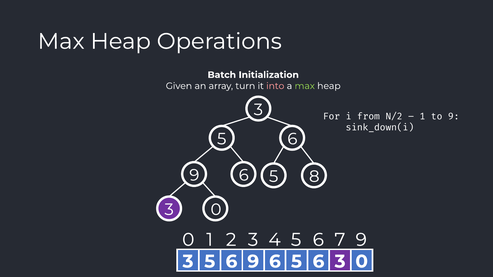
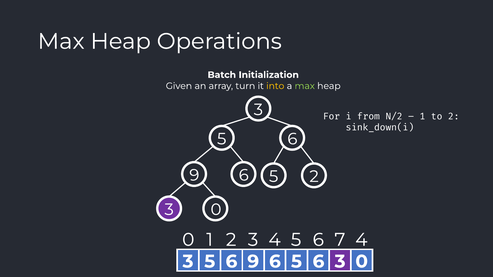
into colour: pink -> yellow (275, 86)
to 9: 9 -> 2 (454, 117)
5 8: 8 -> 2 (314, 177)
7 9: 9 -> 4 (361, 240)
